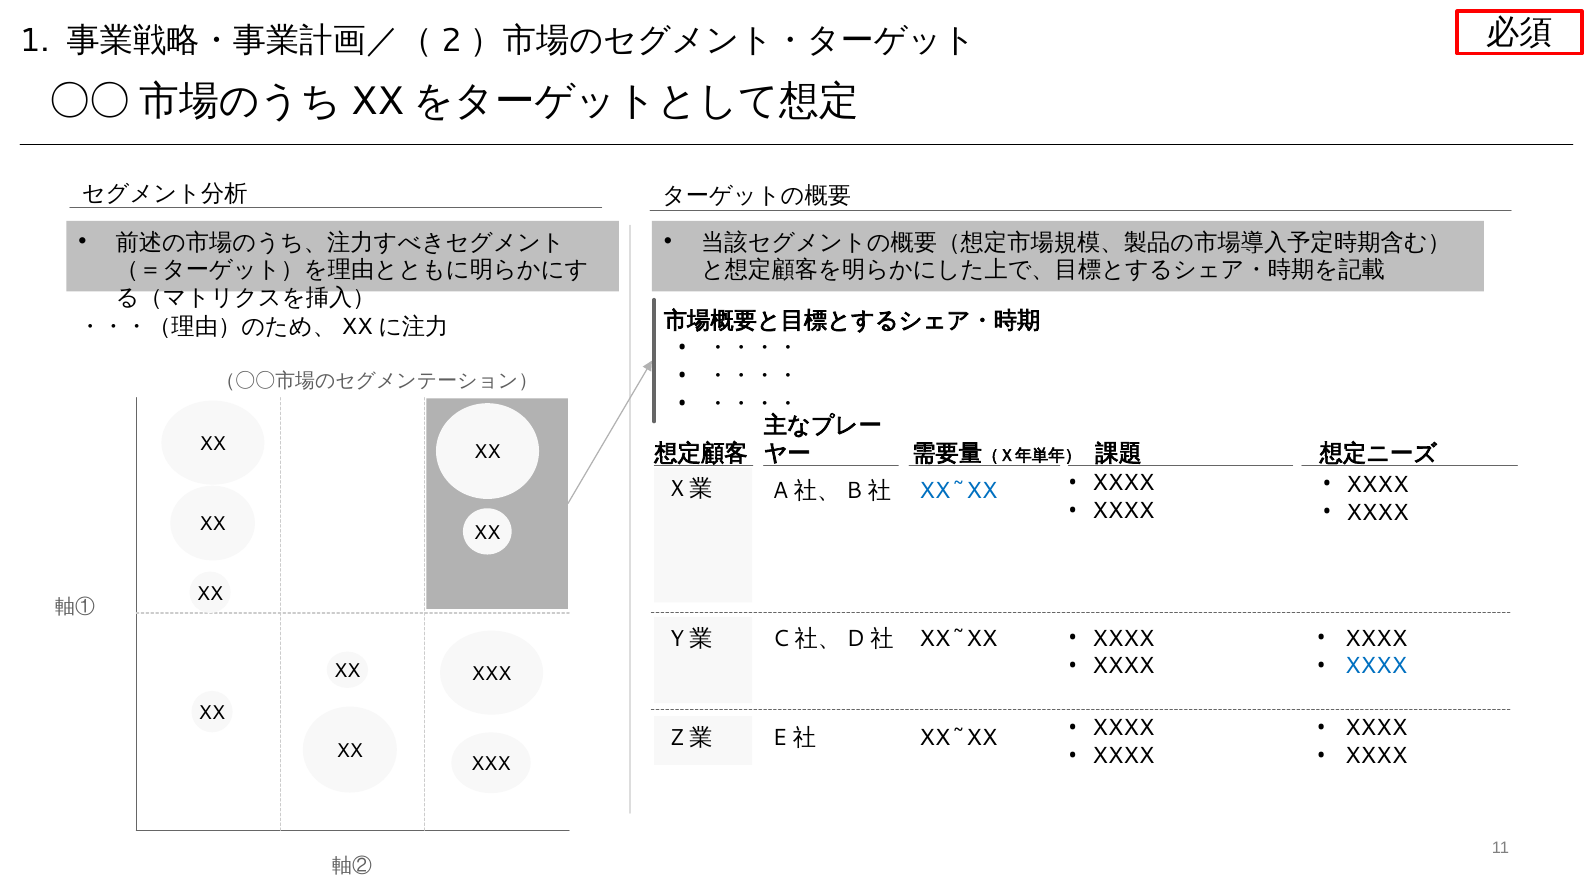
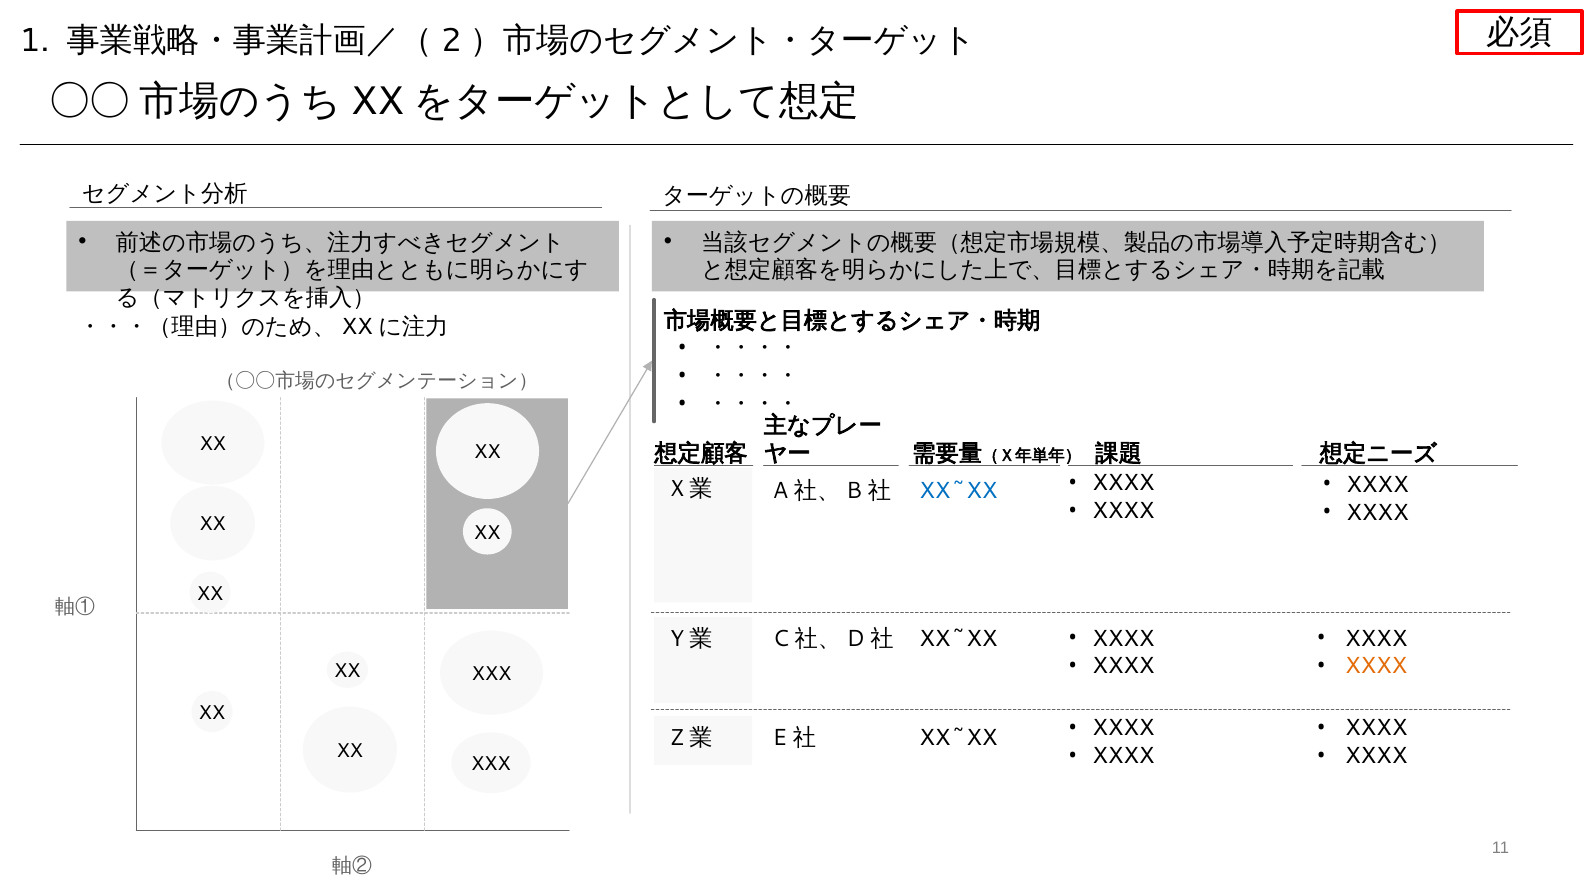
XXXX colour: blue -> orange (1376, 666)
